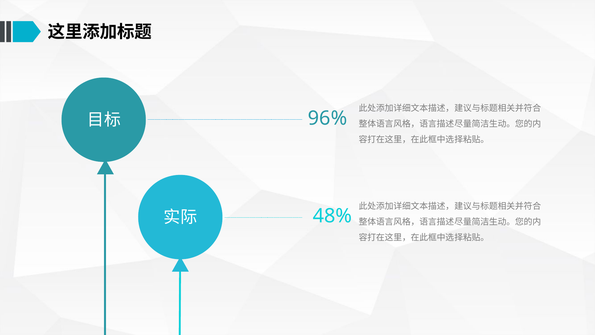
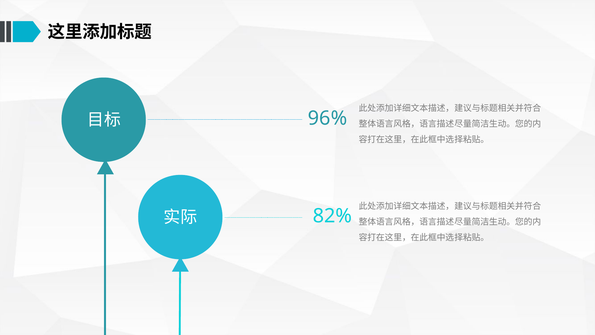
48%: 48% -> 82% (332, 216)
